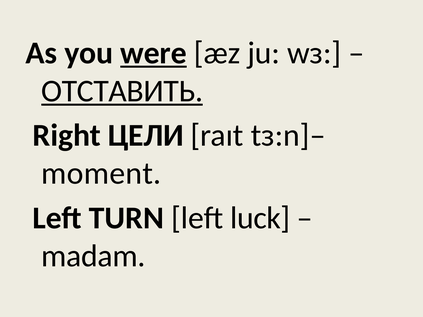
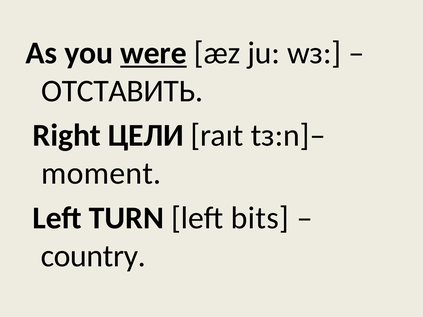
ОТСТАВИТЬ underline: present -> none (122, 91)
luck: luck -> bits (260, 218)
madam: madam -> country (93, 256)
